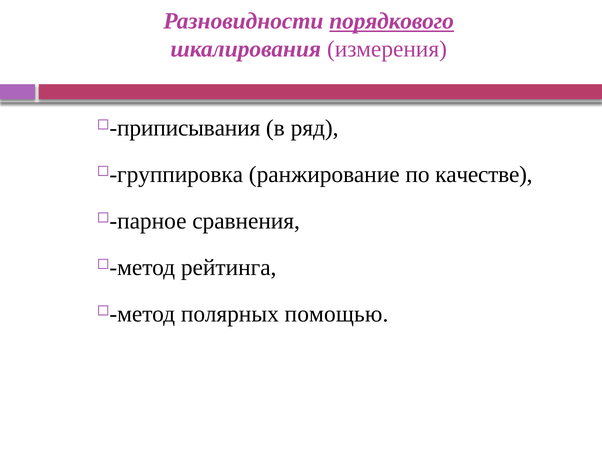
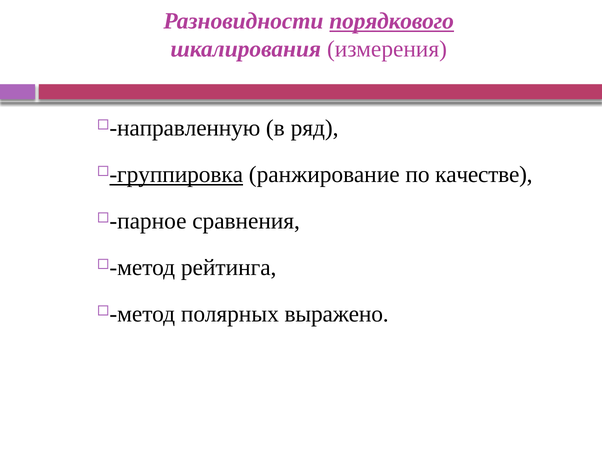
приписывания: приписывания -> направленную (185, 128)
группировка underline: none -> present (176, 175)
помощью: помощью -> выражено (337, 314)
